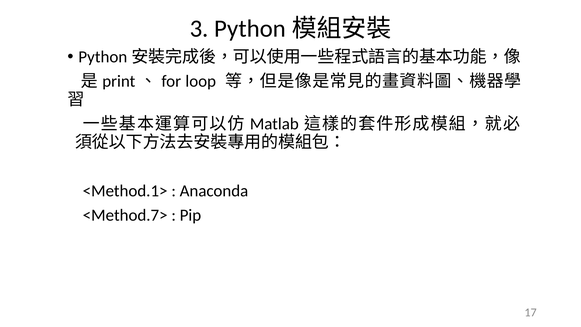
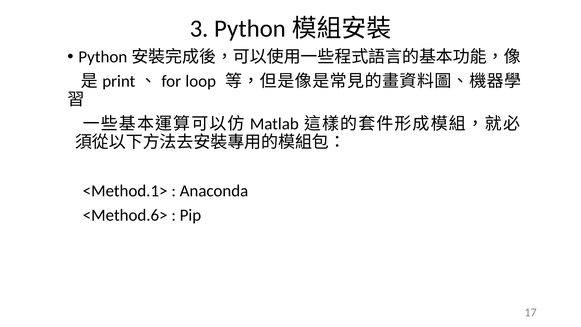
<Method.7>: <Method.7> -> <Method.6> (125, 215)
